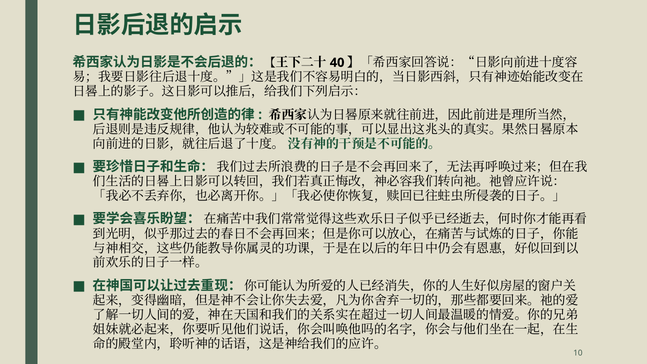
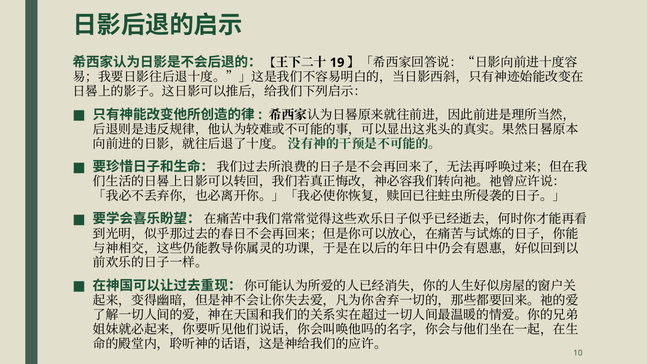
40: 40 -> 19 (337, 63)
